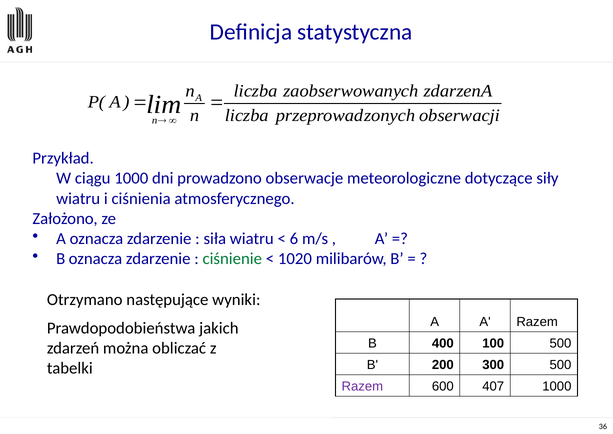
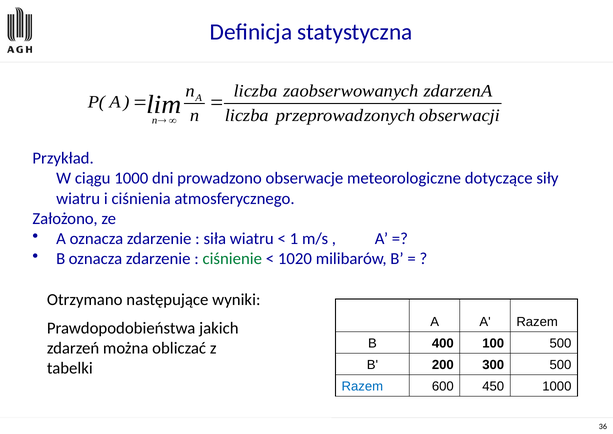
6: 6 -> 1 (294, 239)
Razem colour: purple -> blue (362, 386)
407: 407 -> 450 (493, 386)
